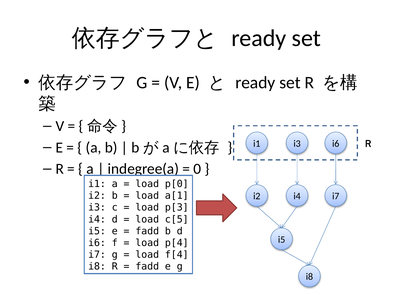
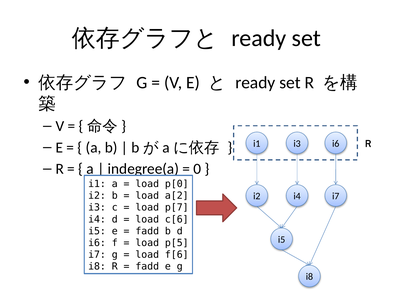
a[1: a[1 -> a[2 (177, 196)
p[3: p[3 -> p[7 (177, 207)
c[5: c[5 -> c[6 (177, 219)
p[4: p[4 -> p[5 (177, 243)
f[4: f[4 -> f[6 (177, 254)
